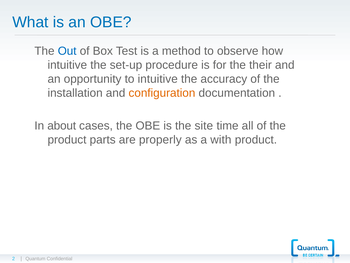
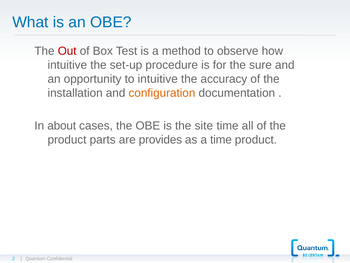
Out colour: blue -> red (67, 51)
their: their -> sure (260, 65)
properly: properly -> provides (160, 140)
a with: with -> time (221, 140)
